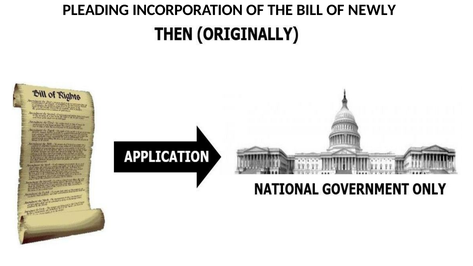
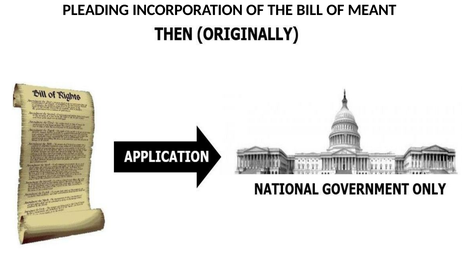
NEWLY: NEWLY -> MEANT (372, 10)
